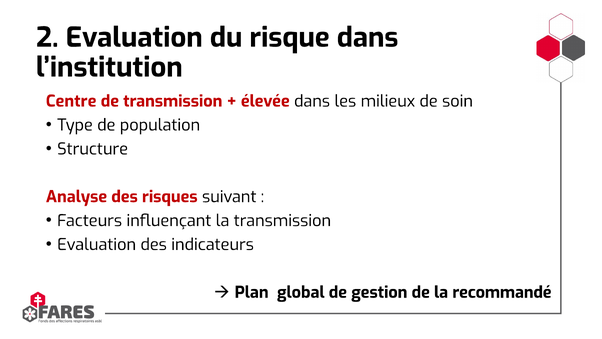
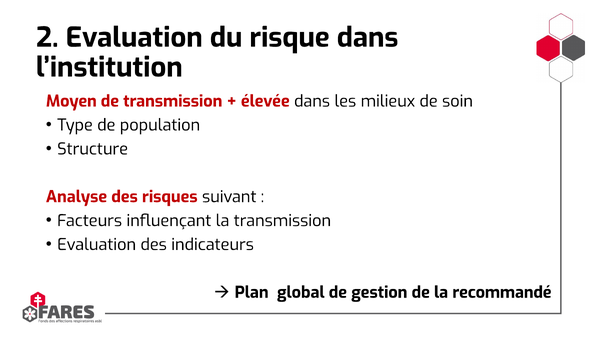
Centre: Centre -> Moyen (71, 101)
